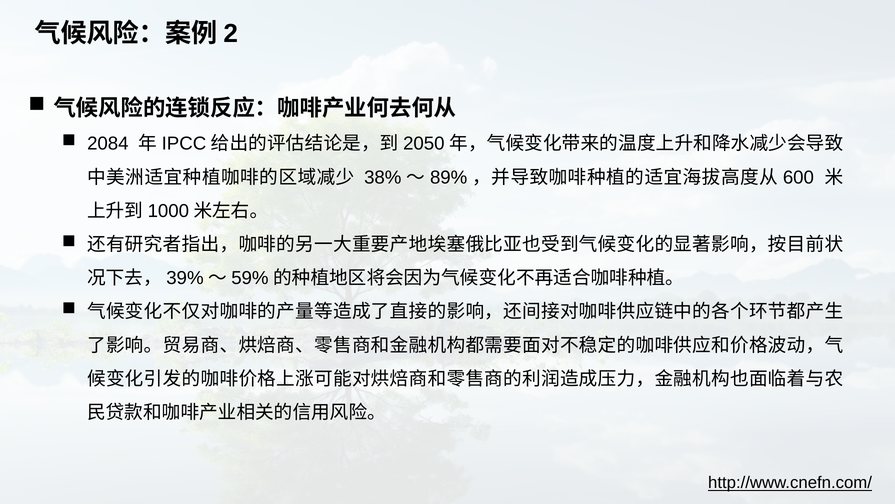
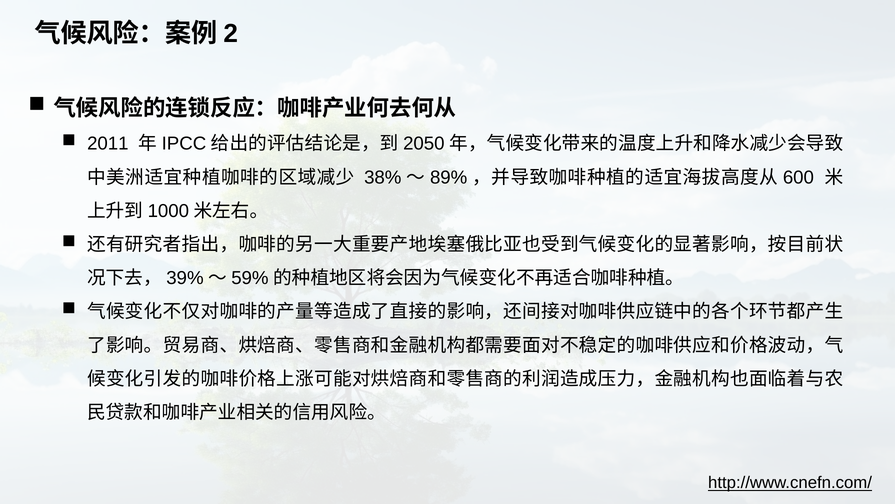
2084: 2084 -> 2011 (108, 144)
